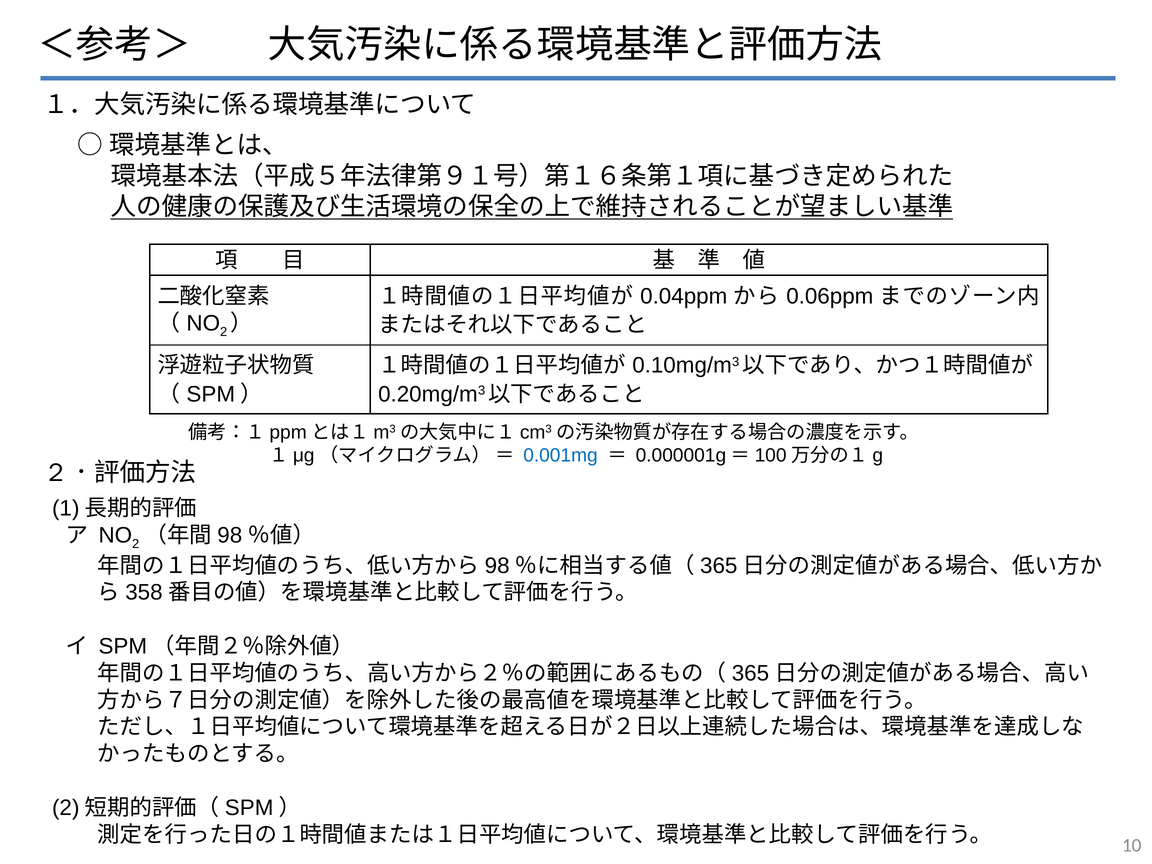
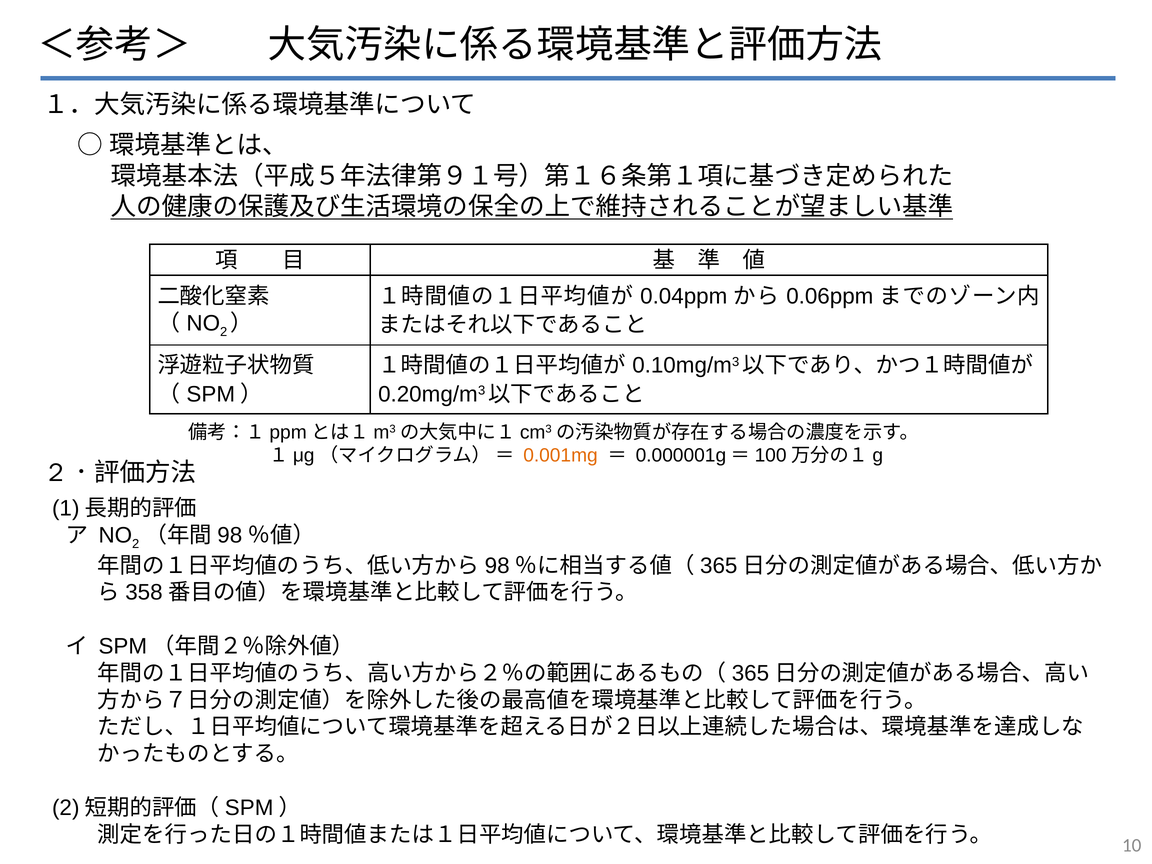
0.001mg colour: blue -> orange (561, 455)
